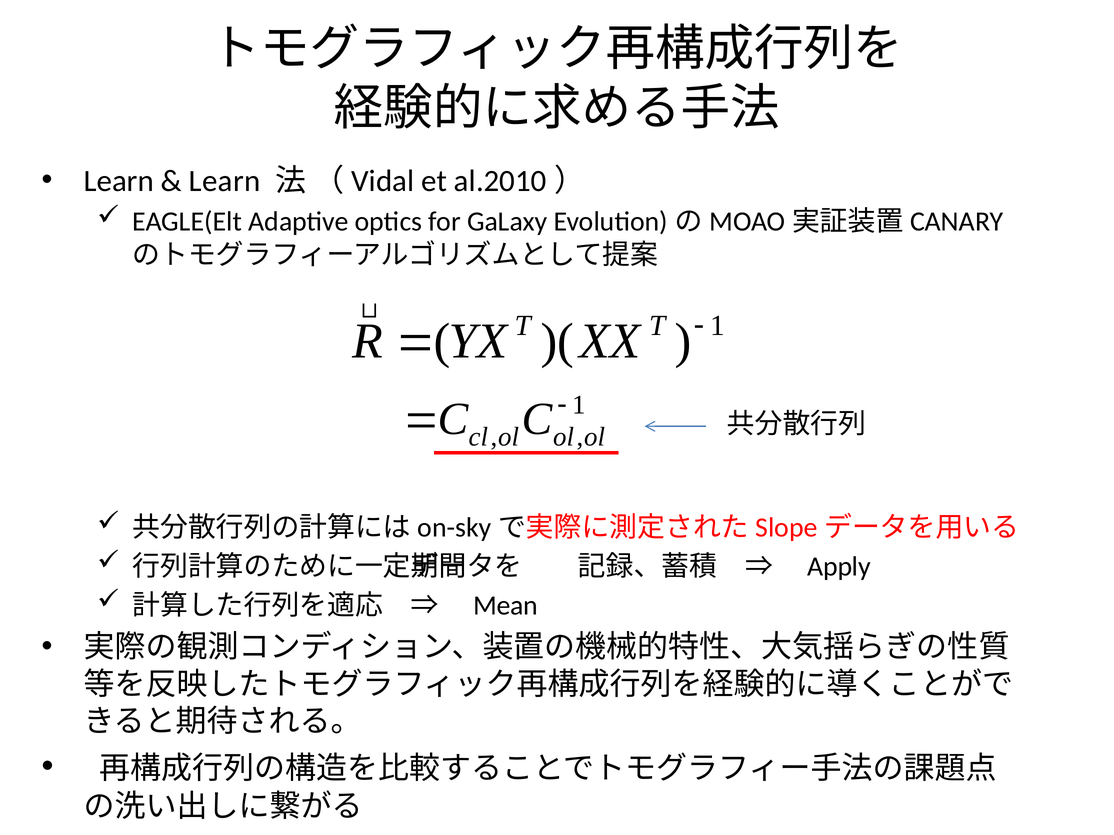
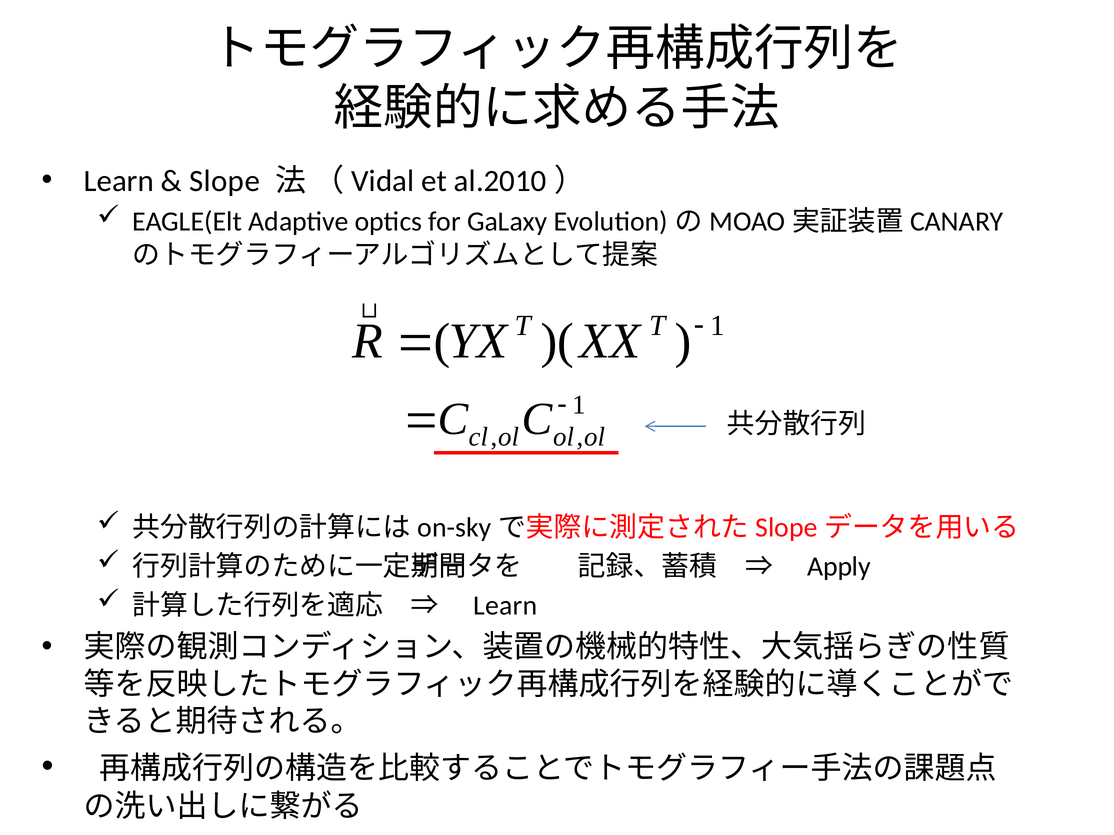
Learn: Learn -> Slope (225, 181)
Mean: Mean -> Learn (505, 606)
